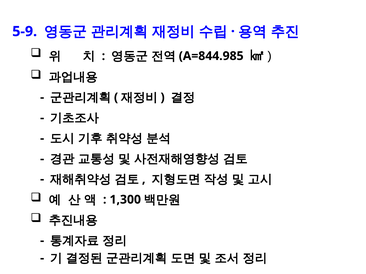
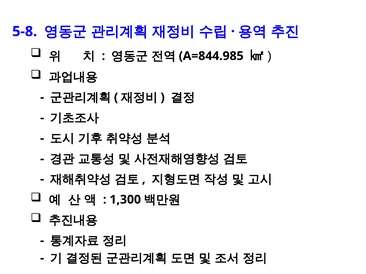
5-9: 5-9 -> 5-8 (25, 31)
